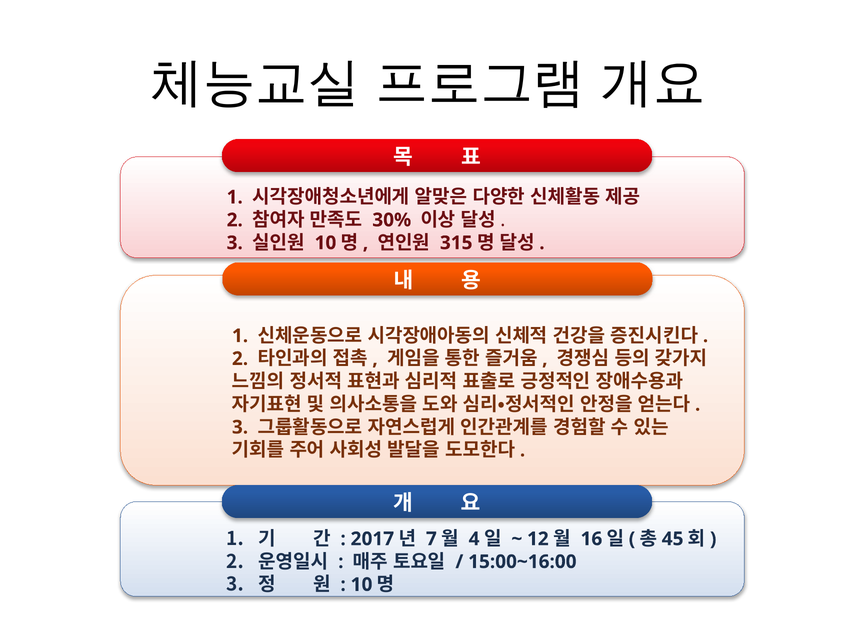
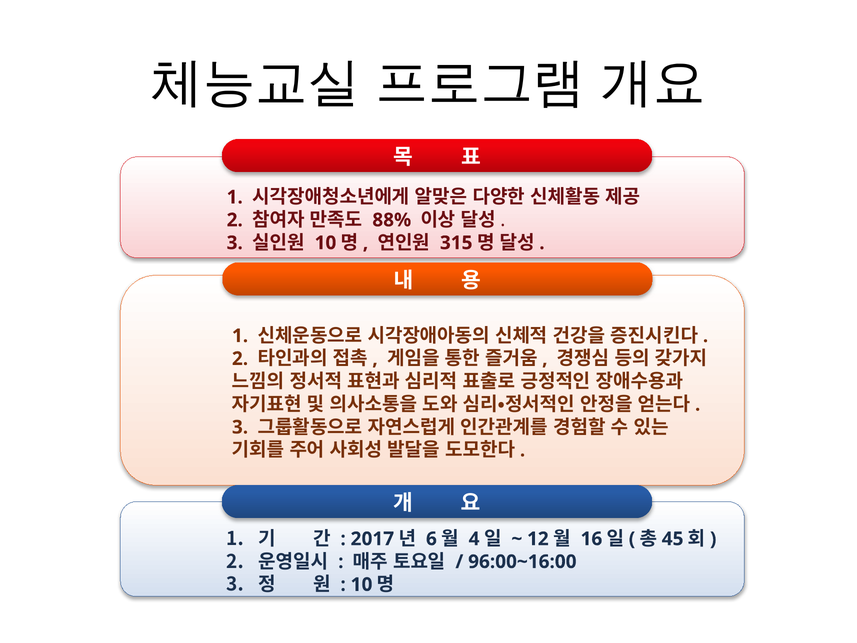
30%: 30% -> 88% (392, 220)
7: 7 -> 6 (431, 539)
15:00~16:00: 15:00~16:00 -> 96:00~16:00 (522, 562)
